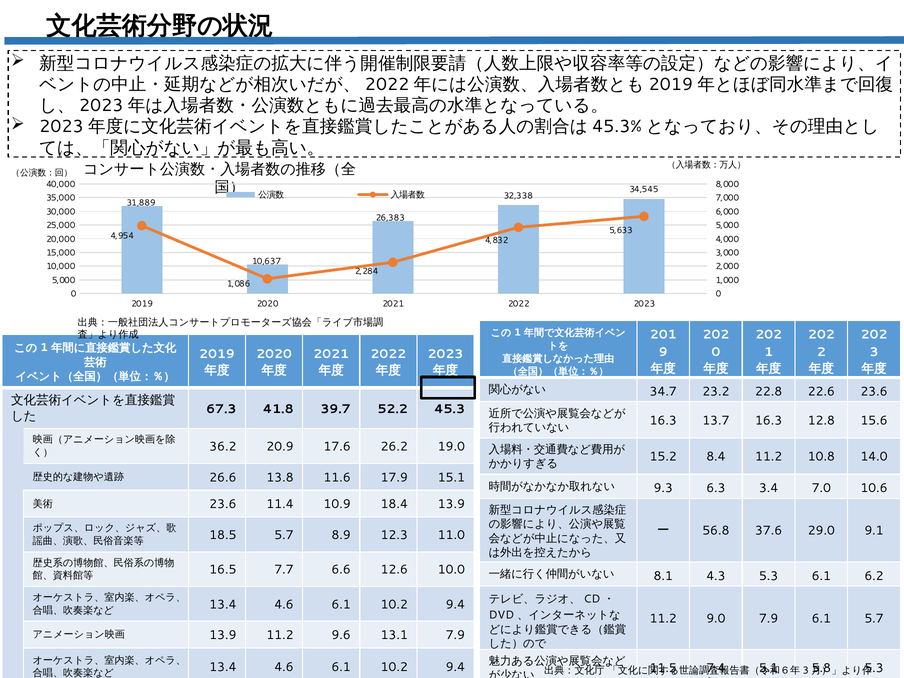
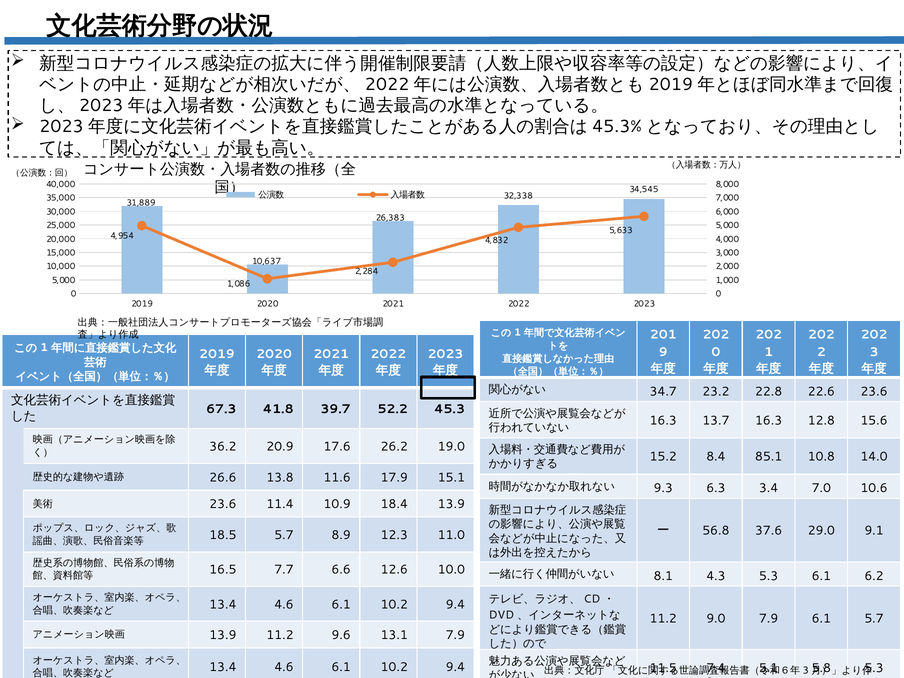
8.4 11.2: 11.2 -> 85.1 (769, 457)
